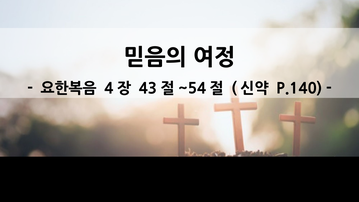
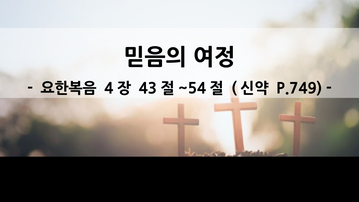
P.140: P.140 -> P.749 (299, 89)
